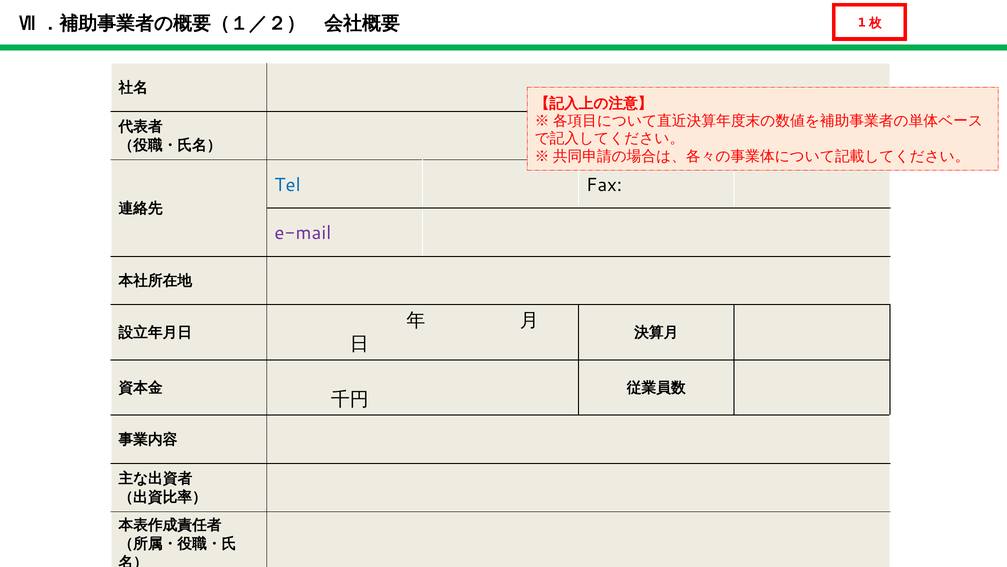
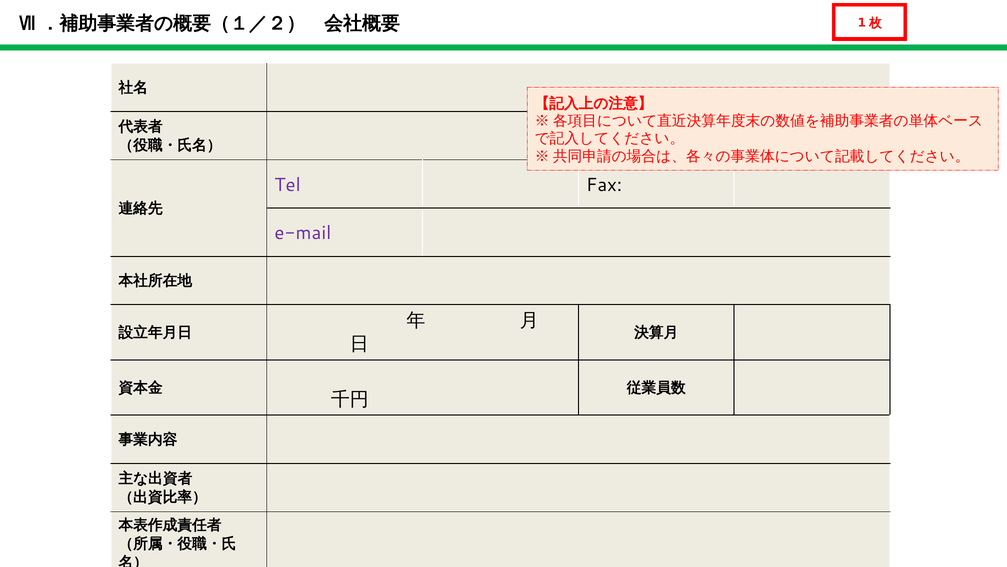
Tel colour: blue -> purple (288, 185)
